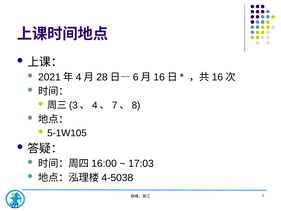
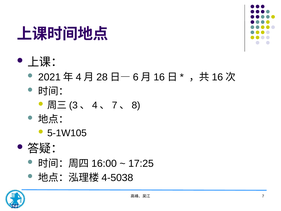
17:03: 17:03 -> 17:25 (141, 163)
